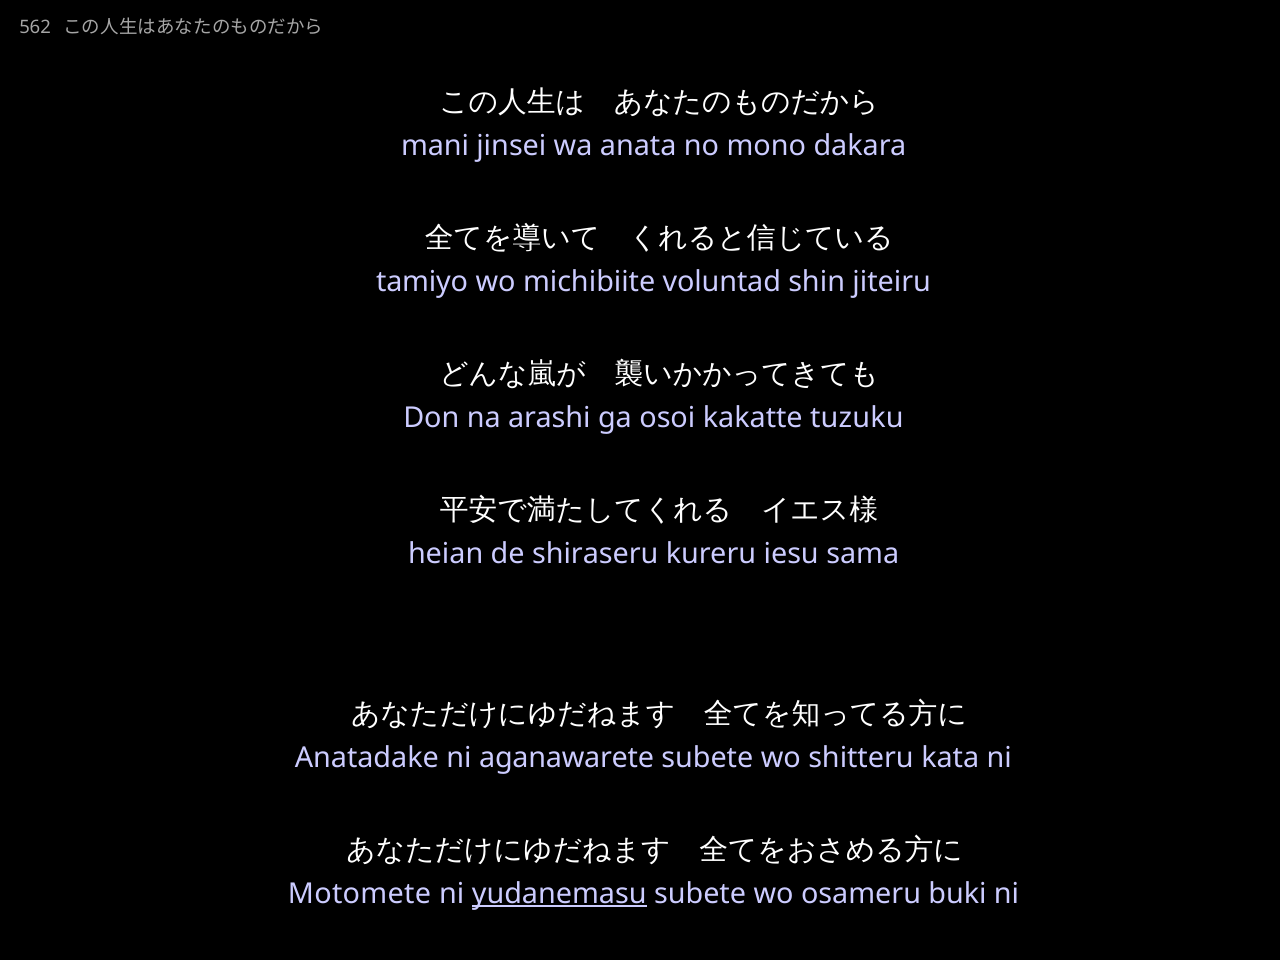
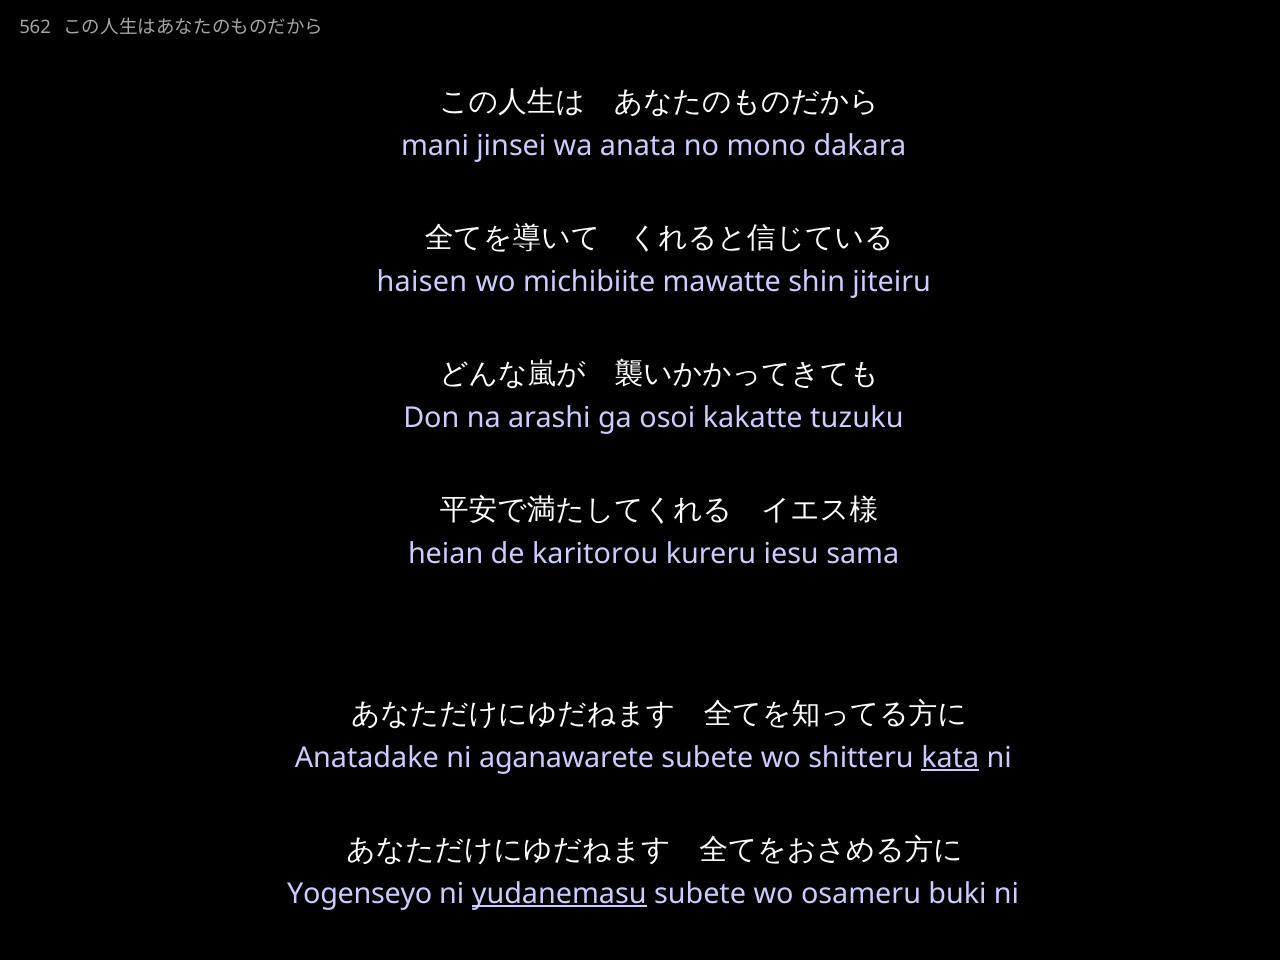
tamiyo: tamiyo -> haisen (422, 282)
voluntad: voluntad -> mawatte (722, 282)
shiraseru: shiraseru -> karitorou (595, 554)
kata underline: none -> present (950, 758)
Motomete: Motomete -> Yogenseyo (360, 894)
